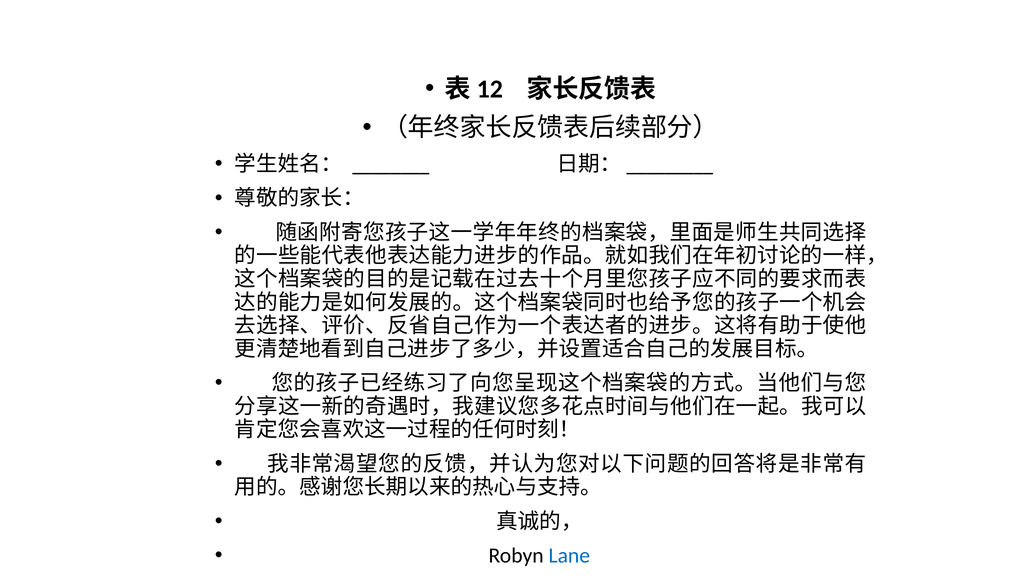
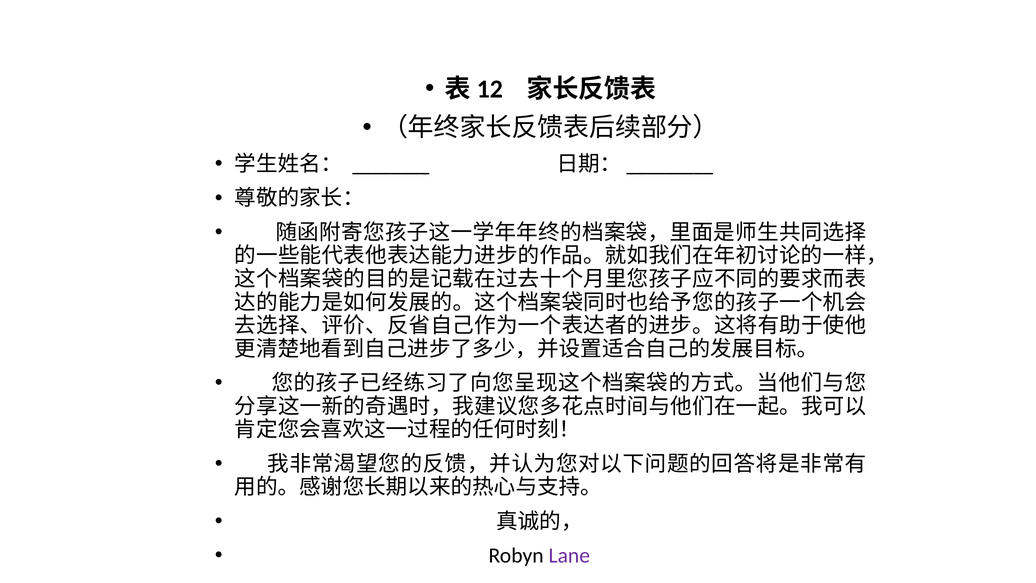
Lane colour: blue -> purple (569, 555)
